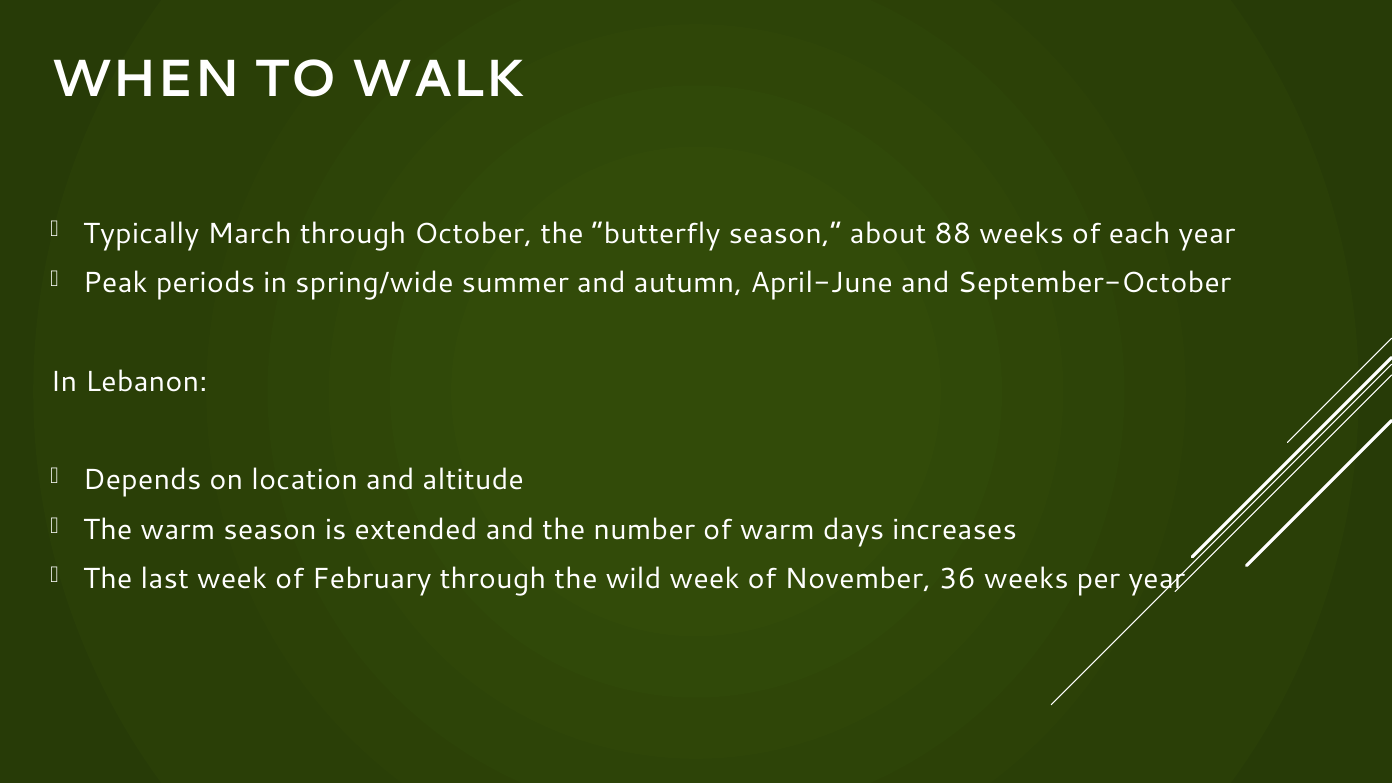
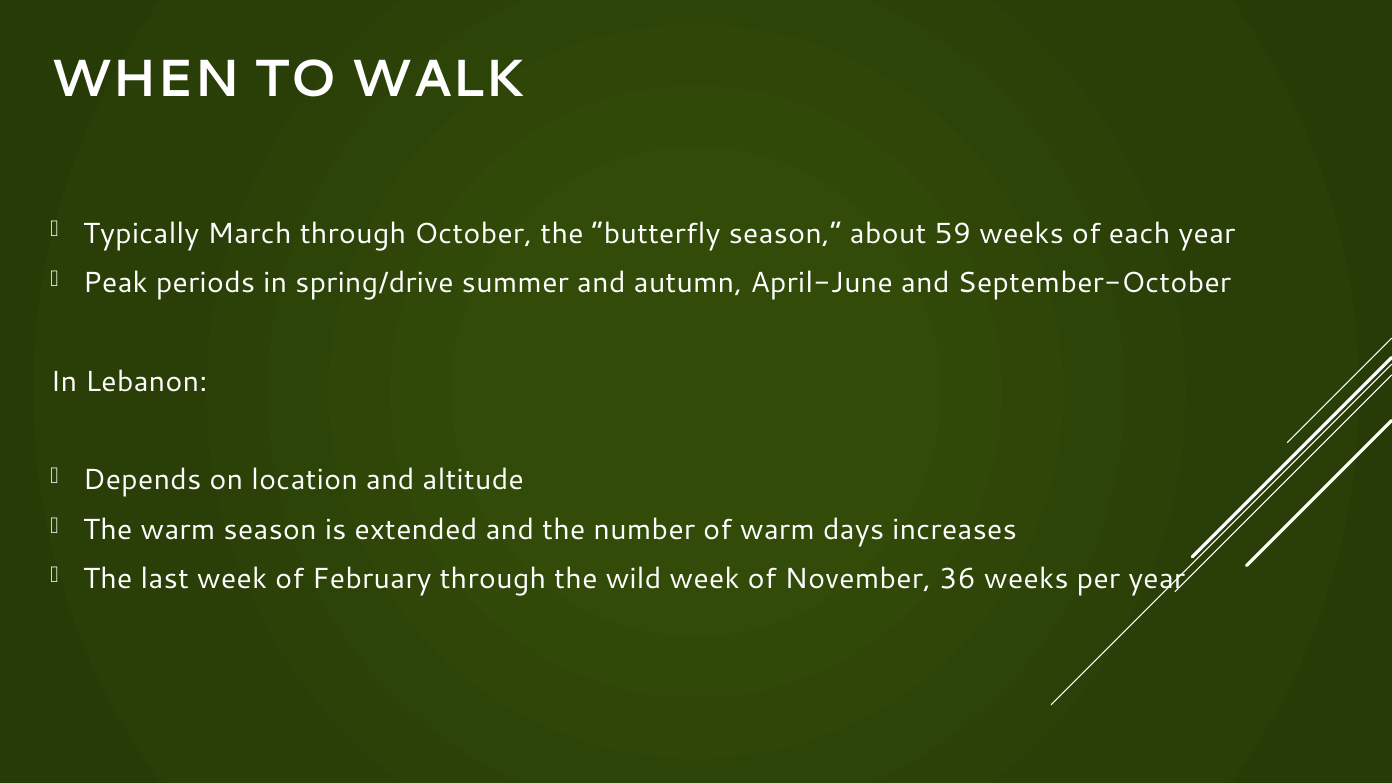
88: 88 -> 59 (953, 234)
spring/wide: spring/wide -> spring/drive (374, 283)
